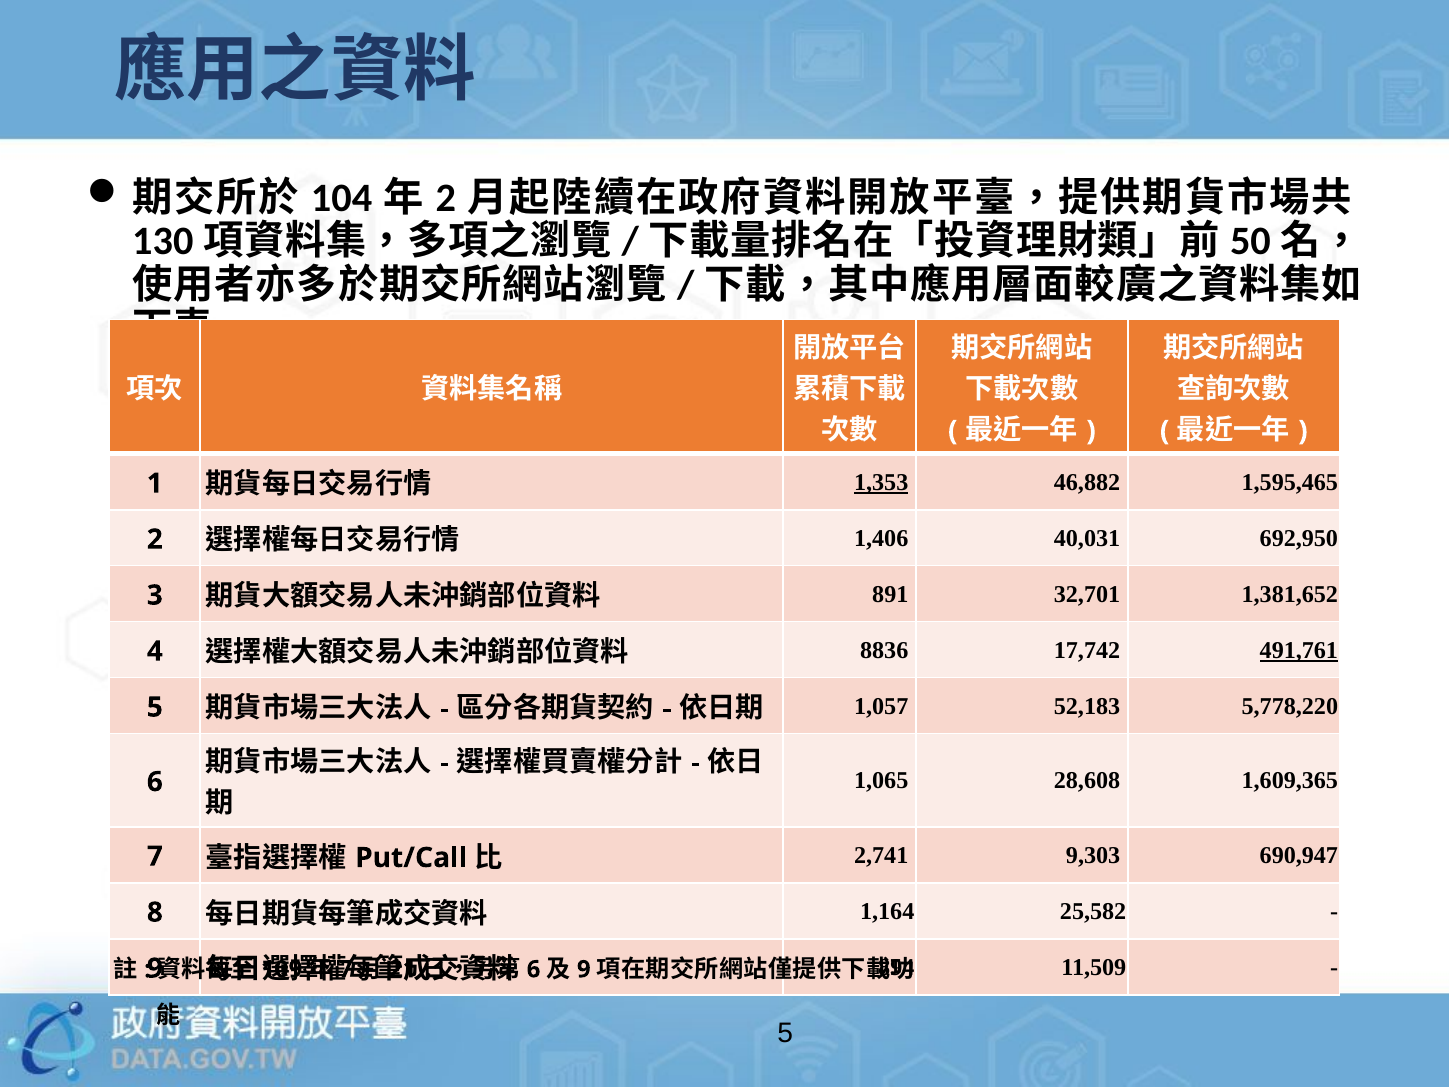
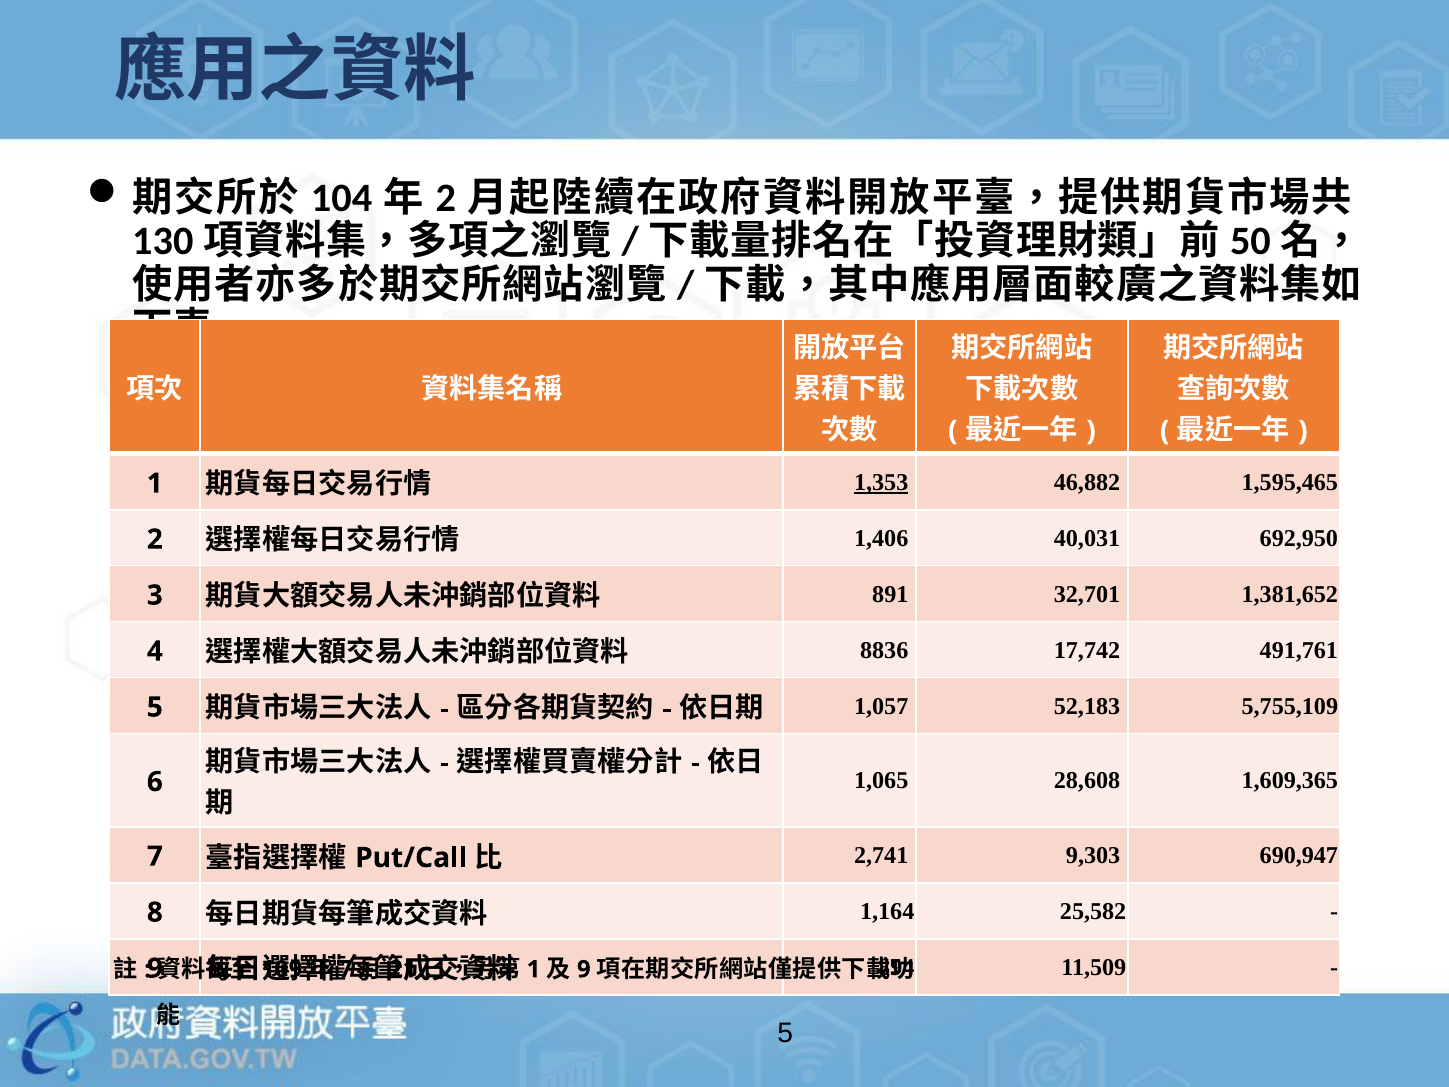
491,761 underline: present -> none (1299, 650)
5,778,220: 5,778,220 -> 5,755,109 (1290, 706)
6: 6 -> 1 (534, 969)
